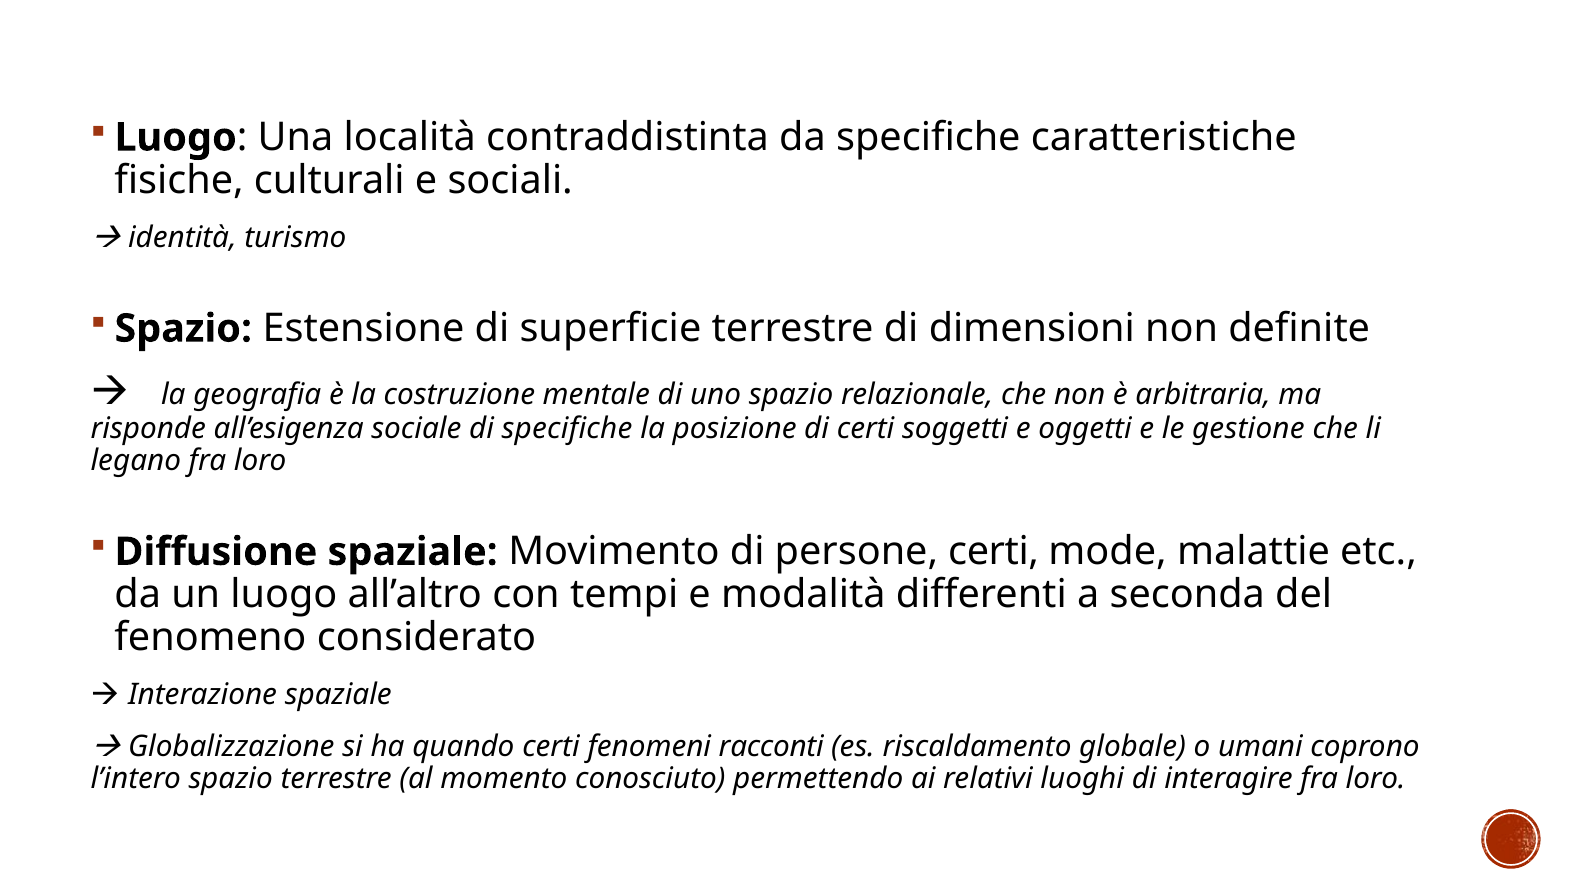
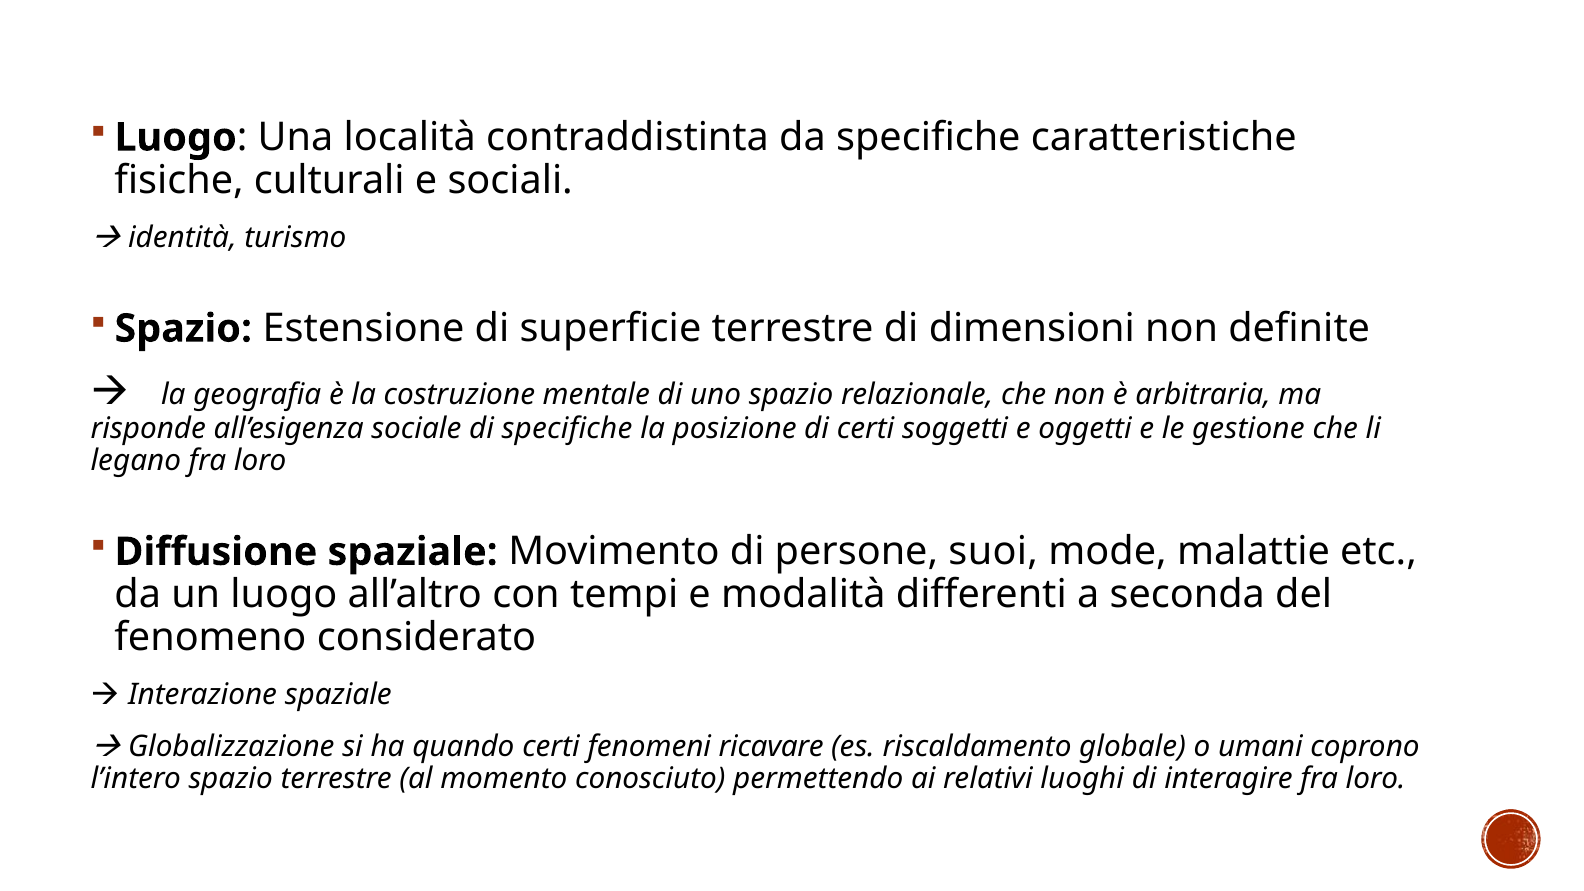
persone certi: certi -> suoi (993, 552)
racconti: racconti -> ricavare (771, 746)
